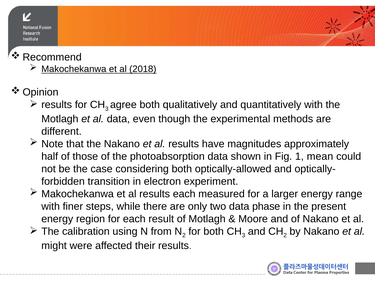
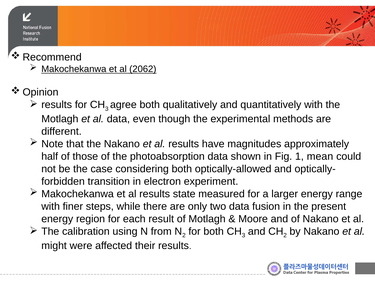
2018: 2018 -> 2062 (143, 69)
results each: each -> state (184, 194)
phase: phase -> fusion (266, 207)
